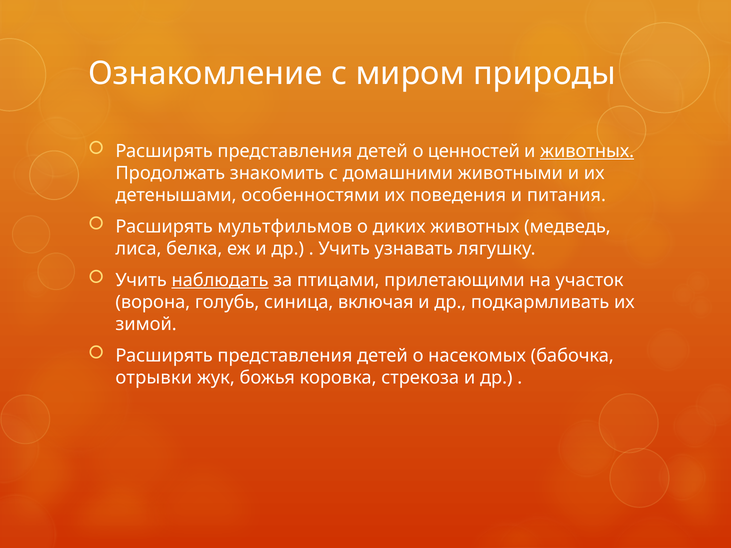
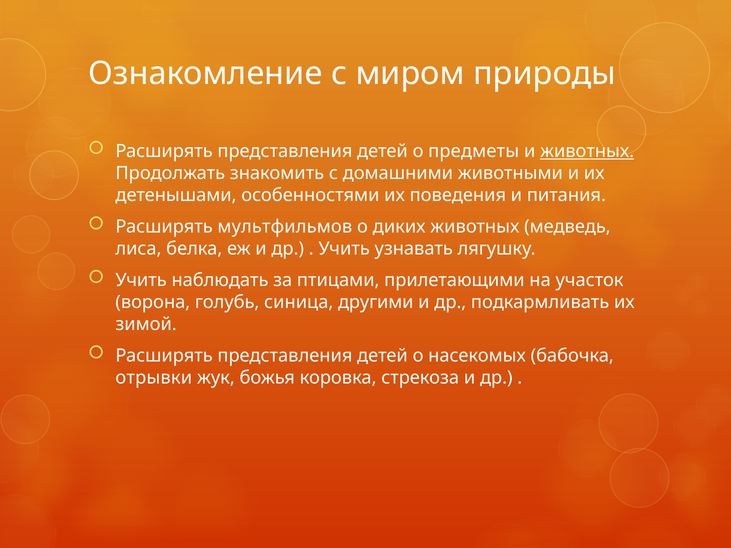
ценностей: ценностей -> предметы (474, 151)
наблюдать underline: present -> none (220, 280)
включая: включая -> другими (376, 302)
